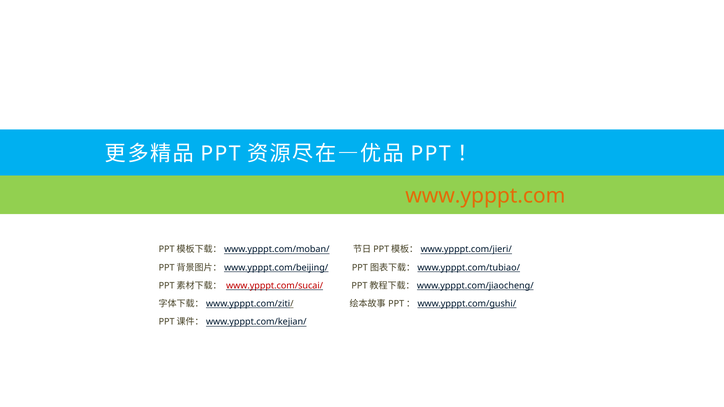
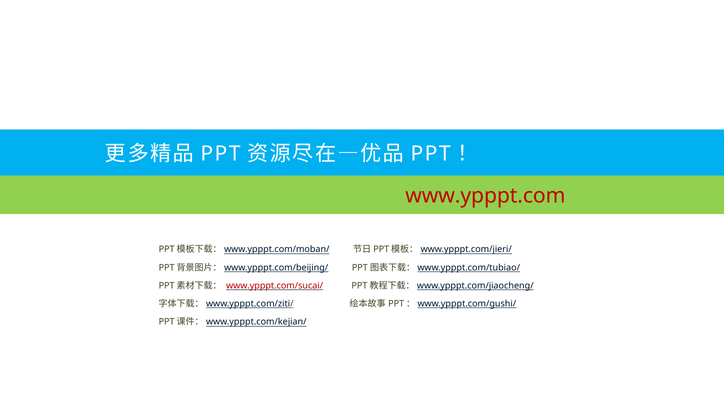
www.ypppt.com colour: orange -> red (485, 196)
